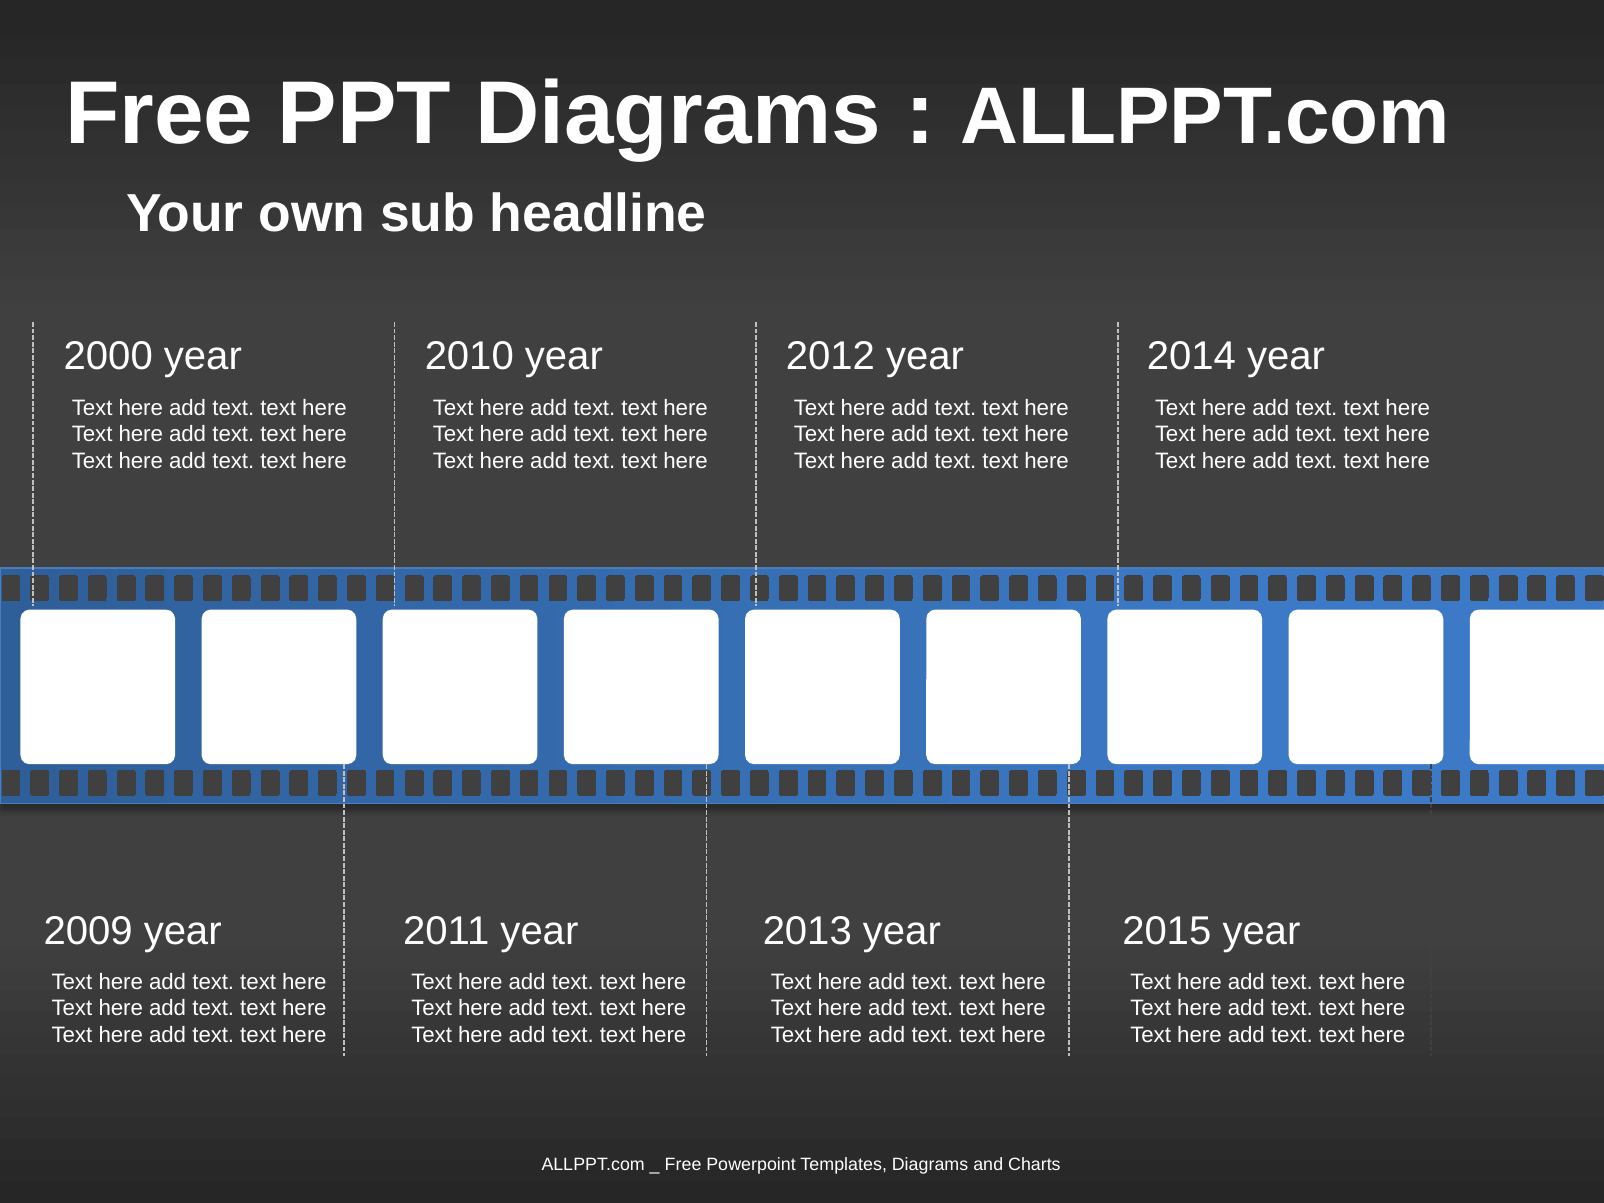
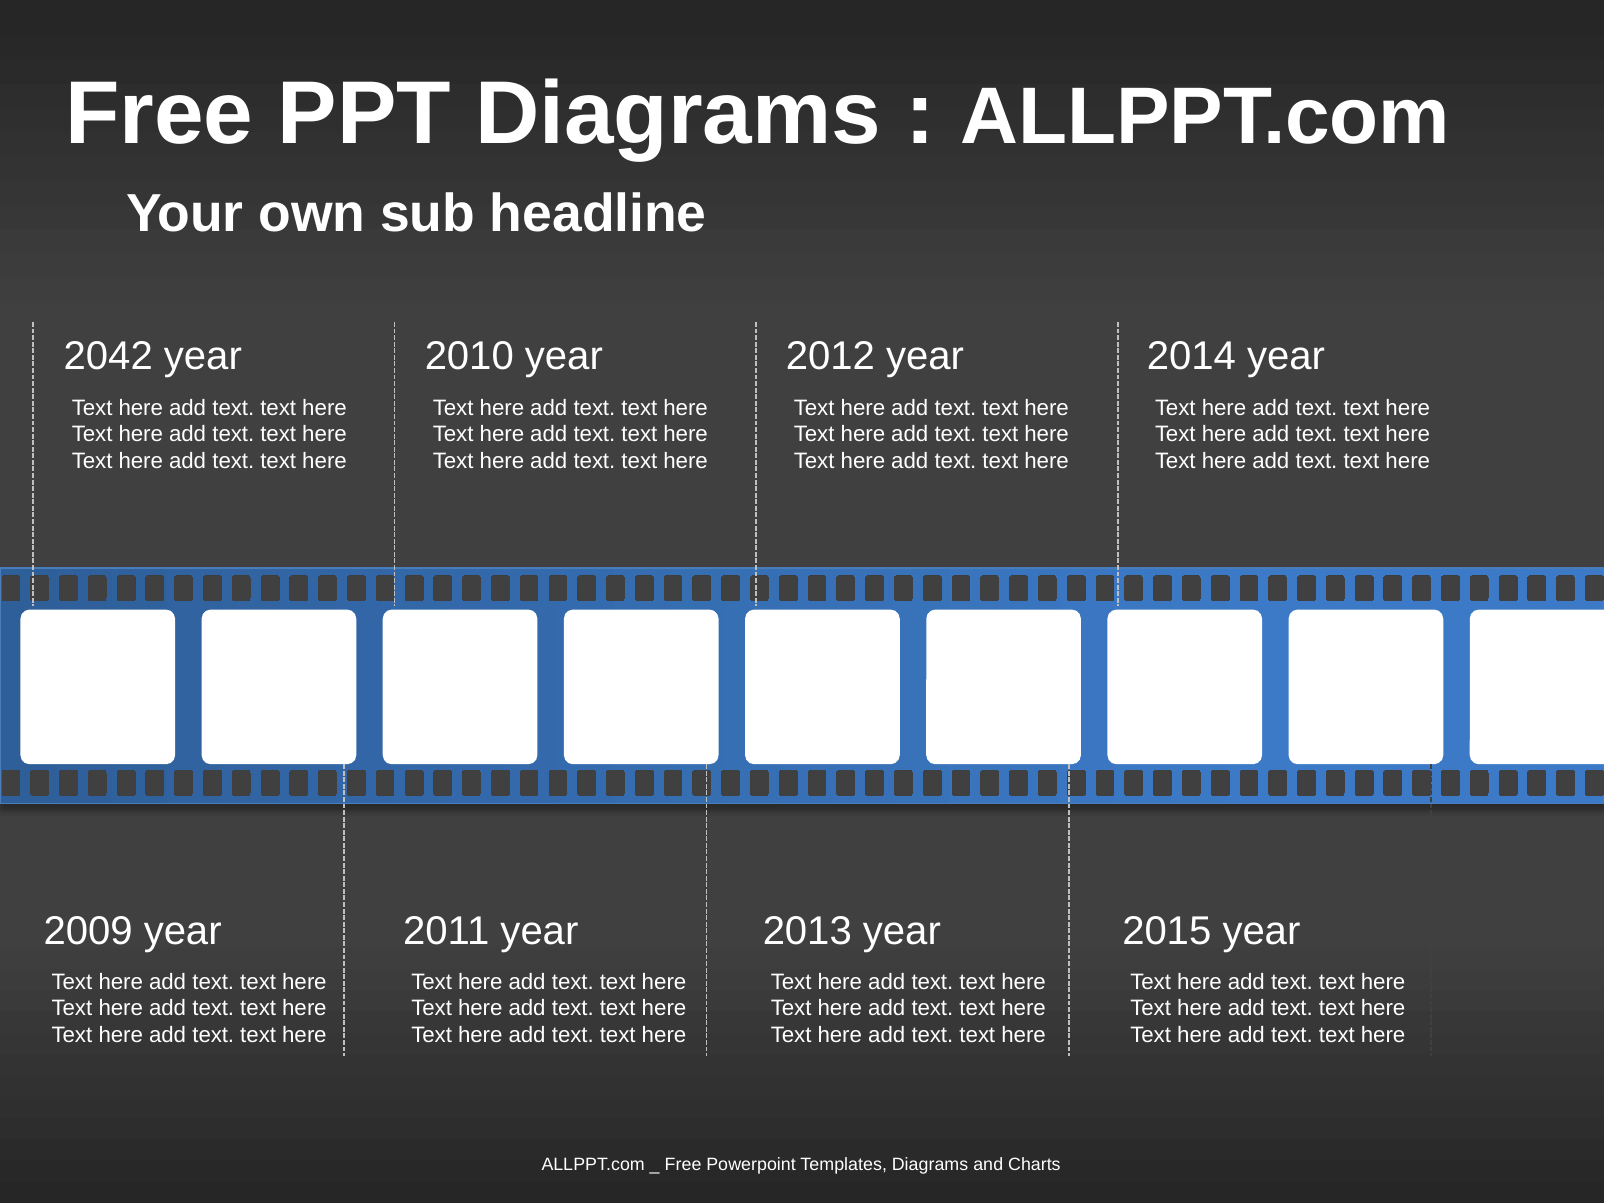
2000: 2000 -> 2042 (108, 357)
